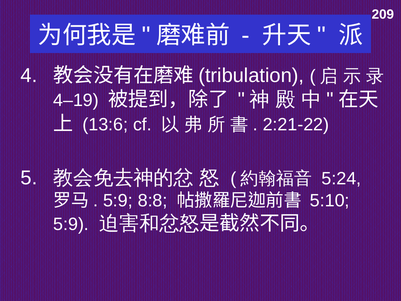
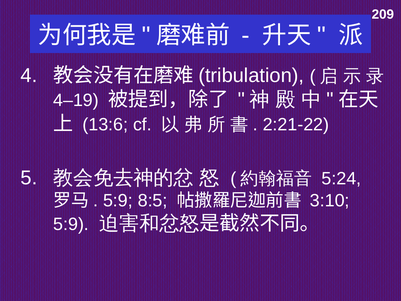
8:8: 8:8 -> 8:5 (153, 200)
5:10: 5:10 -> 3:10 (330, 200)
